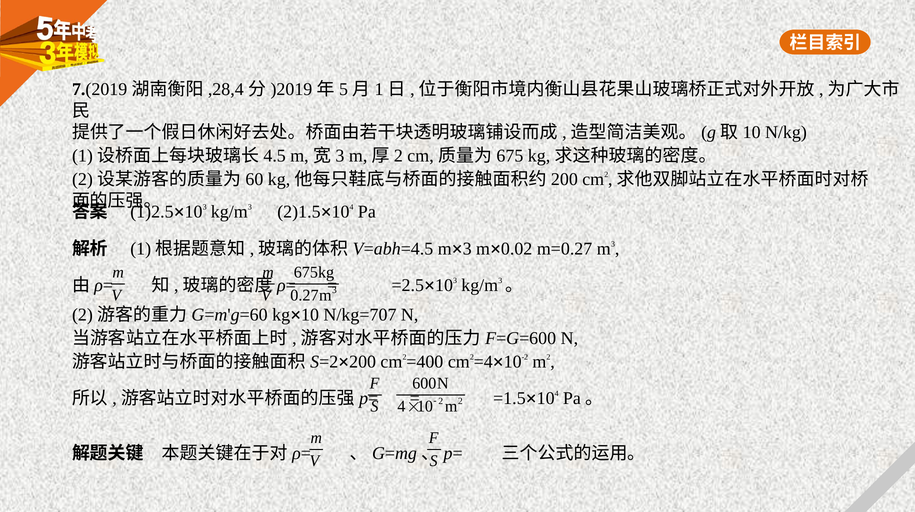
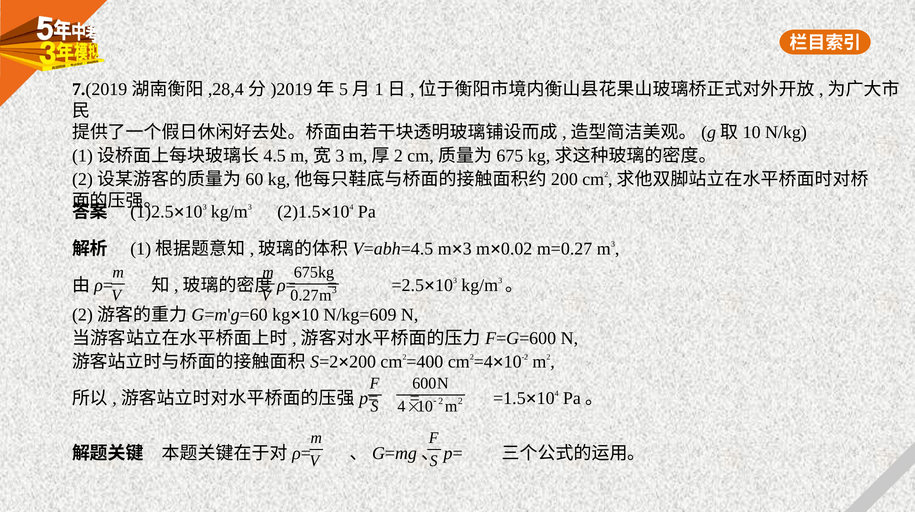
N/kg=707: N/kg=707 -> N/kg=609 (360, 315)
